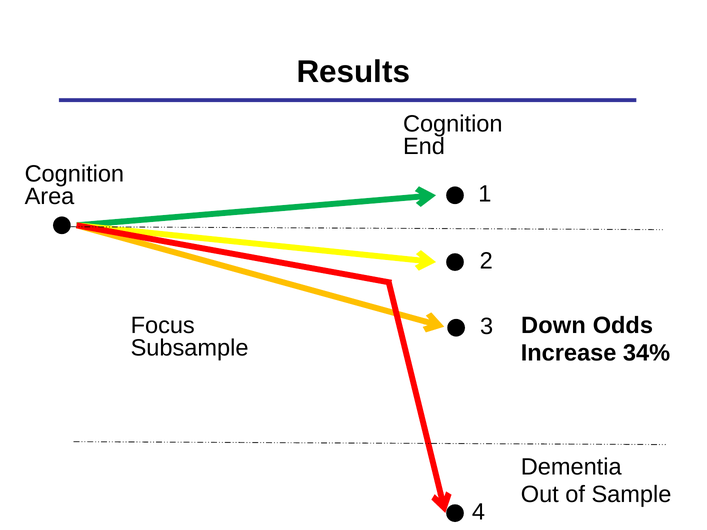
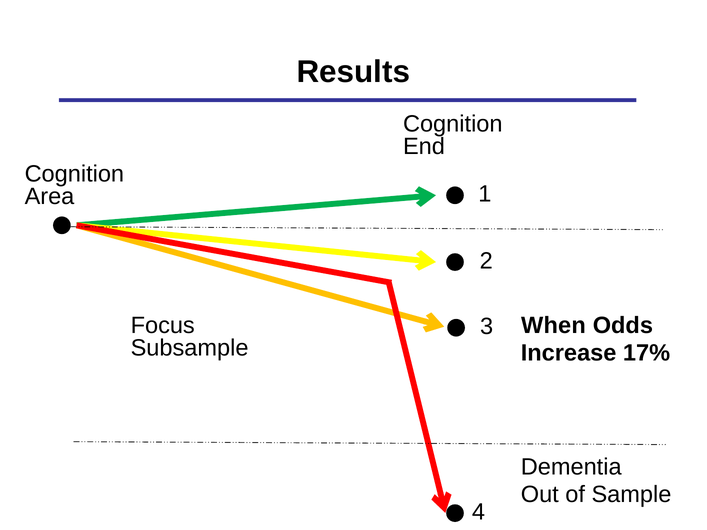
Down: Down -> When (553, 326)
34%: 34% -> 17% (647, 353)
